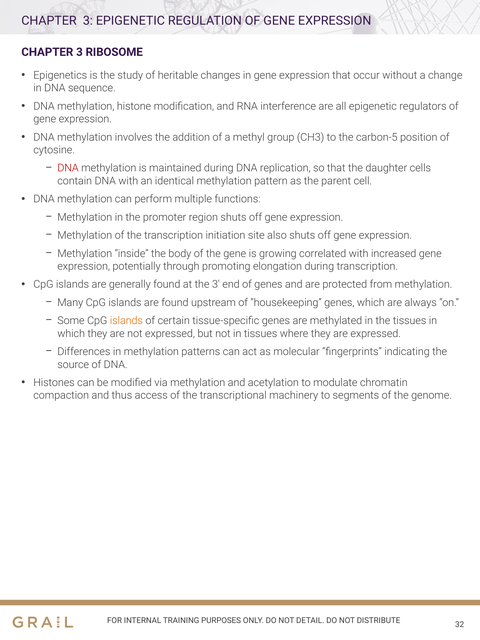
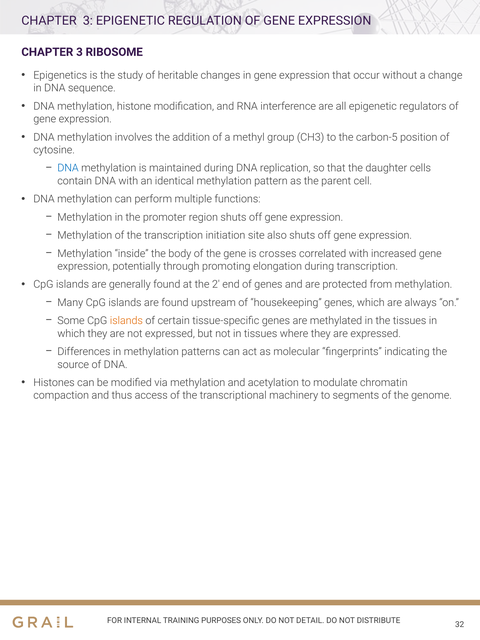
DNA colour: red -> blue (68, 168)
growing: growing -> crosses (278, 254)
the 3: 3 -> 2 (216, 284)
